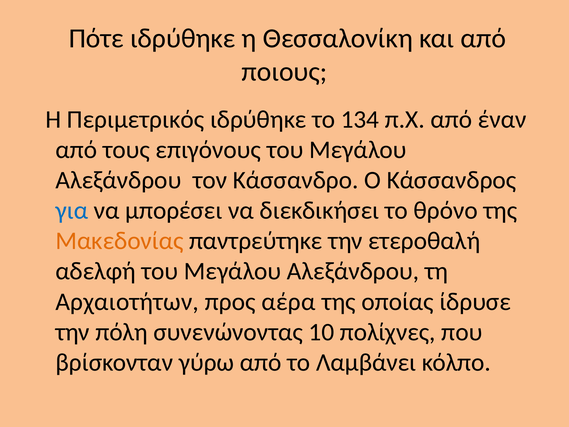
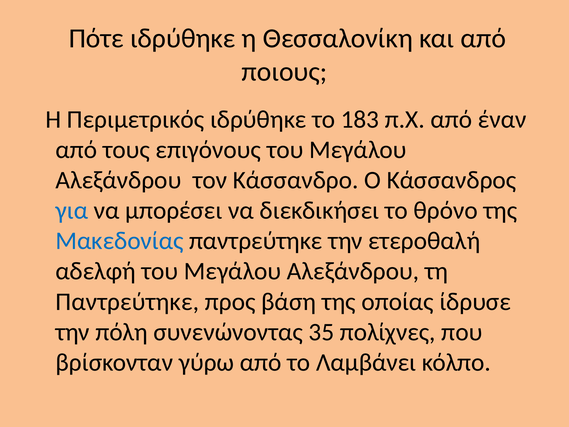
134: 134 -> 183 (360, 119)
Μακεδονίας colour: orange -> blue (119, 241)
Αρχαιοτήτων: Αρχαιοτήτων -> Παντρεύτηκε (127, 301)
αέρα: αέρα -> βάση (289, 301)
10: 10 -> 35 (321, 332)
